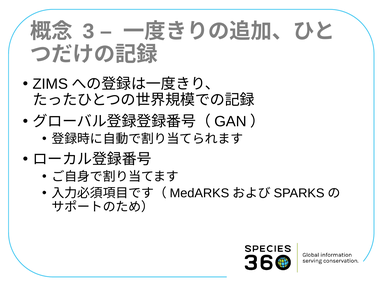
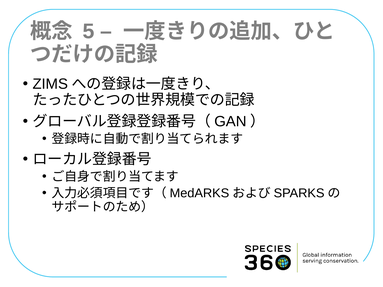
3: 3 -> 5 (88, 31)
